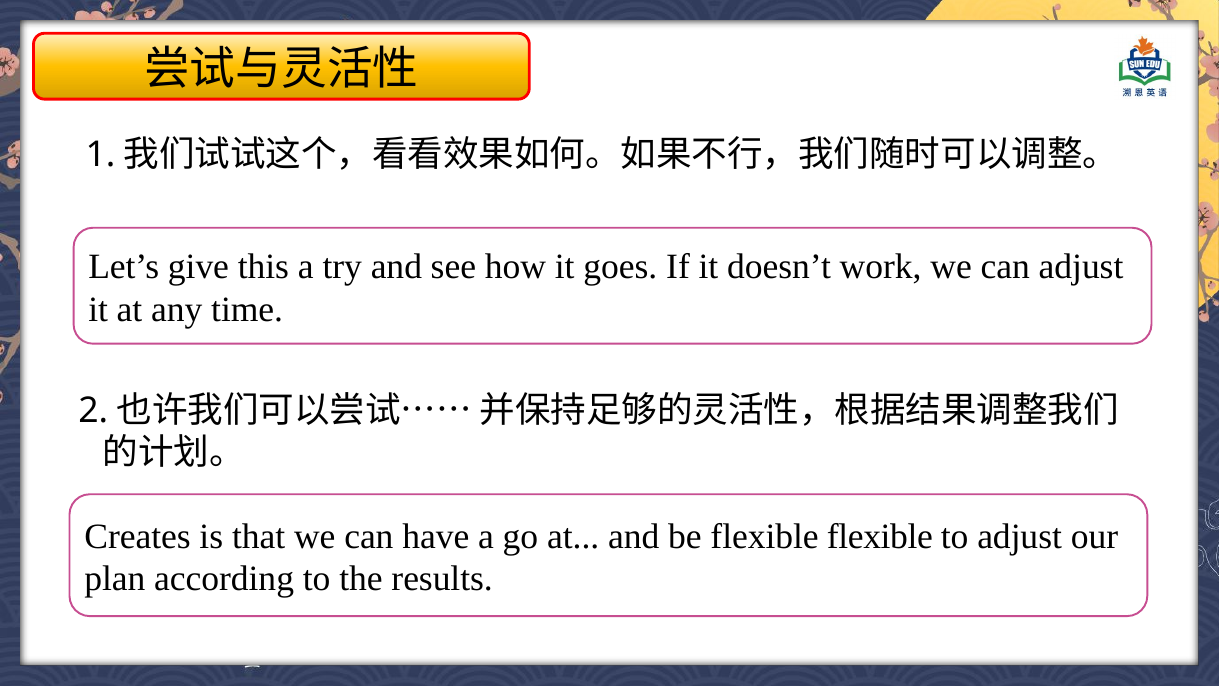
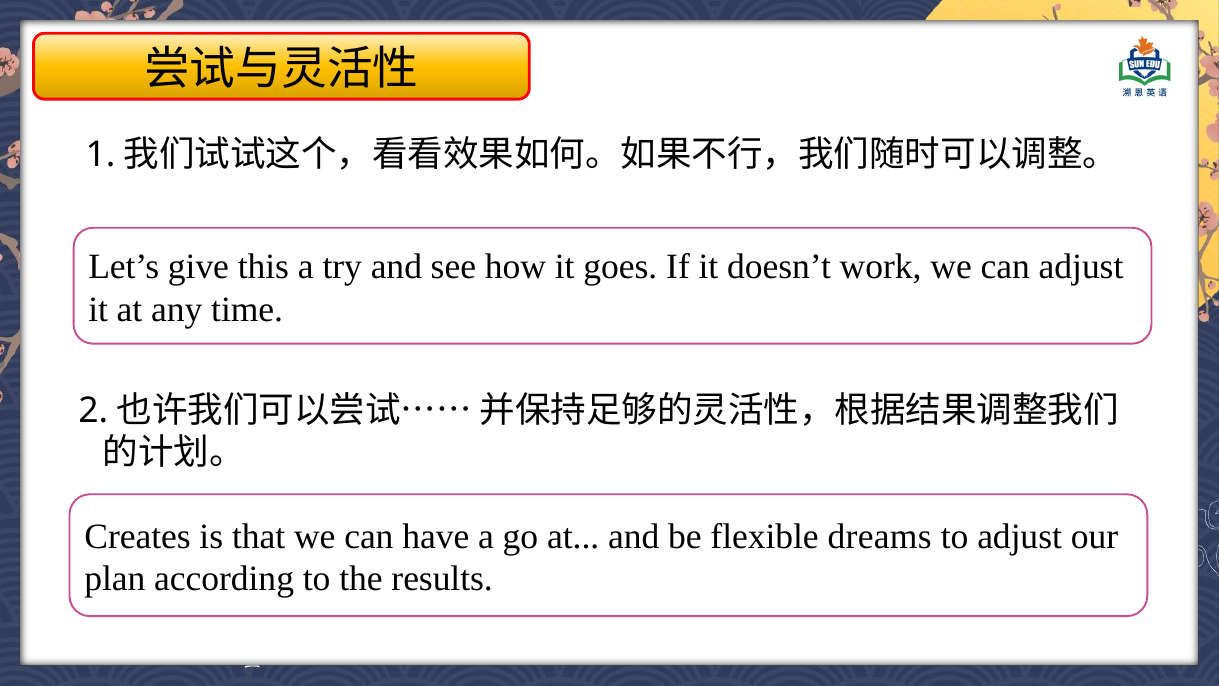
flexible flexible: flexible -> dreams (880, 536)
